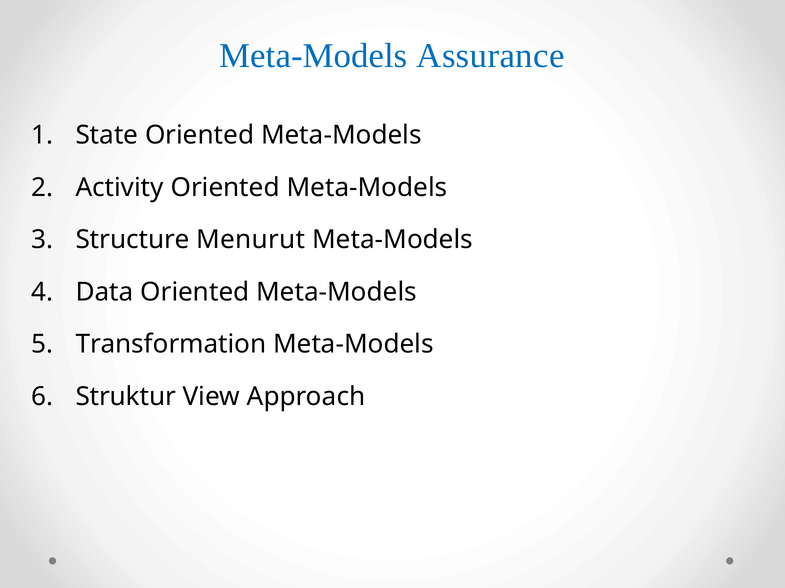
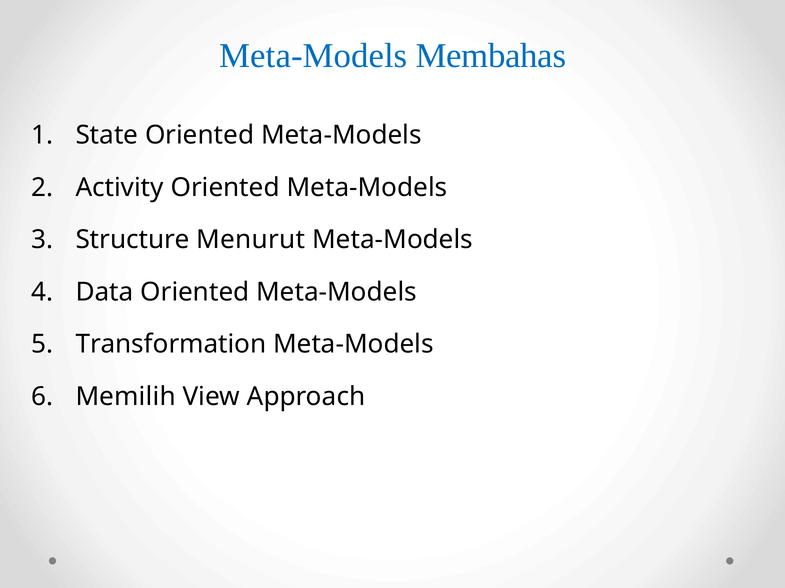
Assurance: Assurance -> Membahas (491, 56)
Struktur: Struktur -> Memilih (126, 397)
